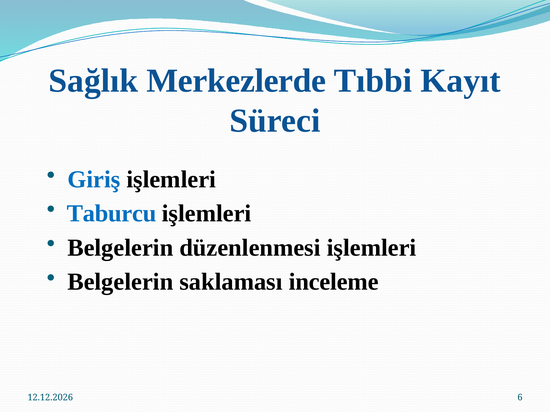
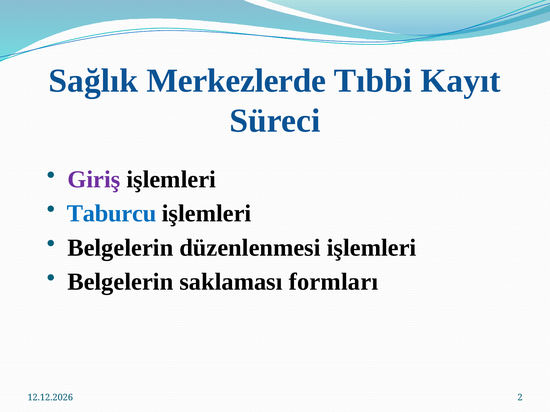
Giriş colour: blue -> purple (94, 180)
inceleme: inceleme -> formları (333, 282)
6: 6 -> 2 (520, 398)
